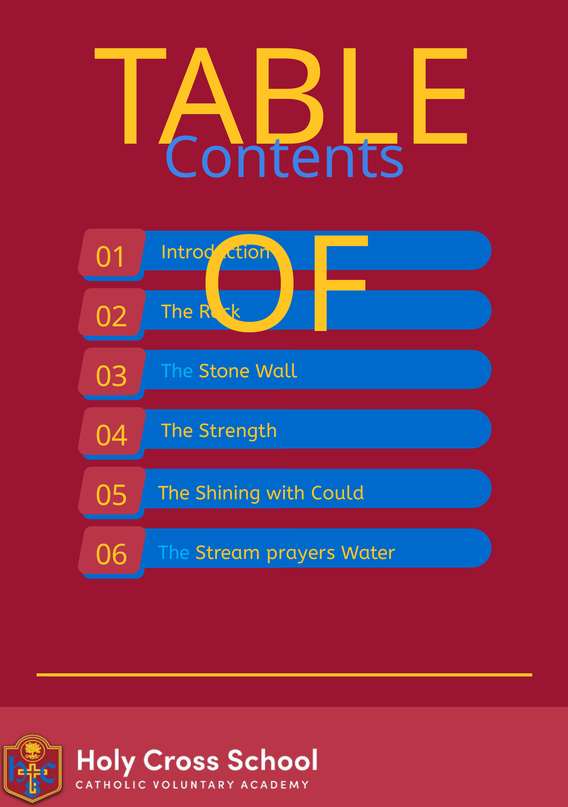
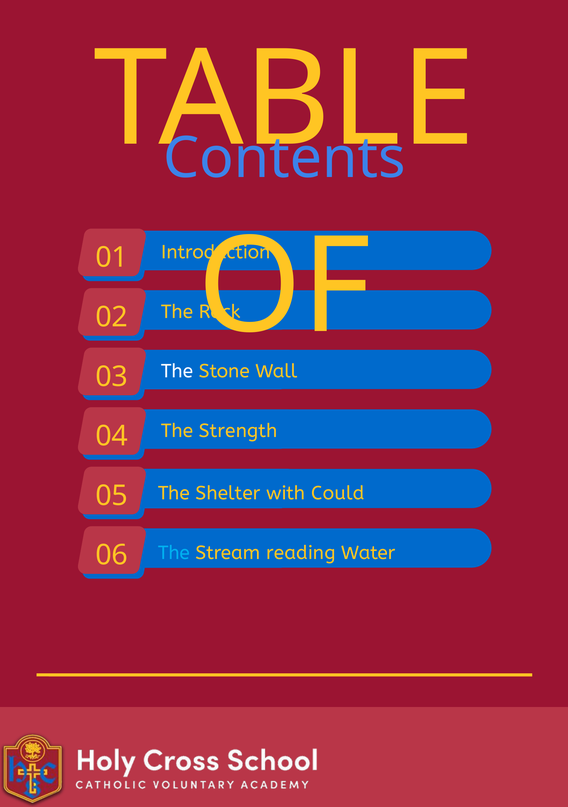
The colour: light blue -> white (177, 371)
Shining: Shining -> Shelter (228, 493)
prayers: prayers -> reading (301, 552)
